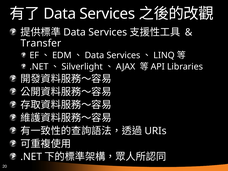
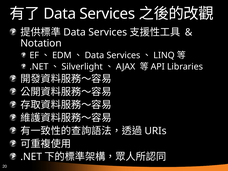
Transfer: Transfer -> Notation (41, 43)
